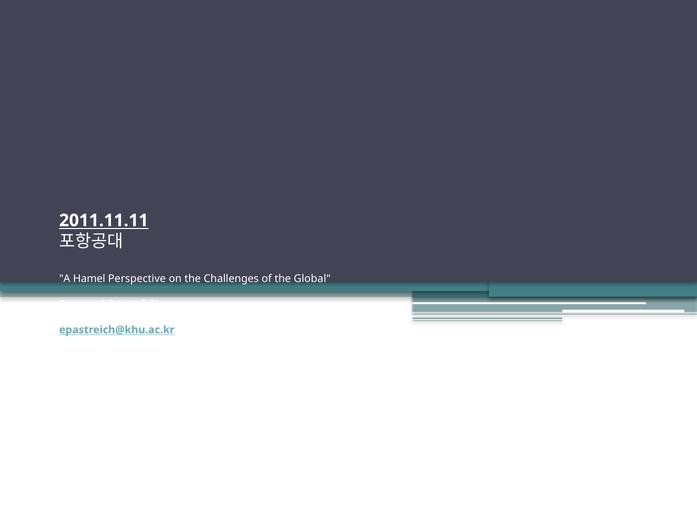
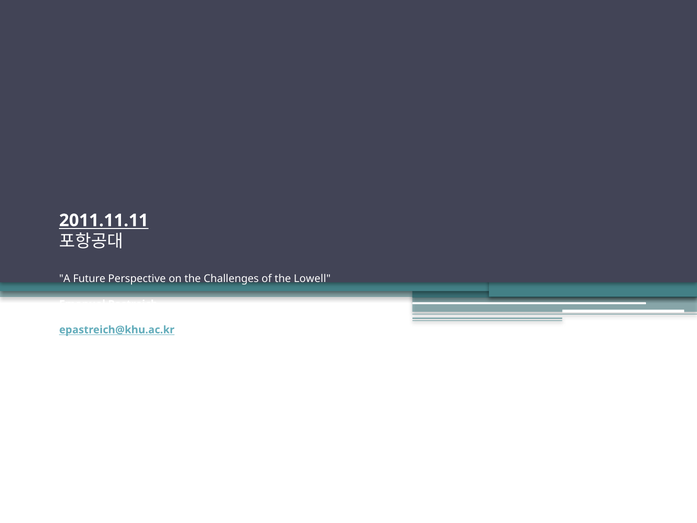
Hamel: Hamel -> Future (89, 279)
Global: Global -> Lowell (312, 279)
